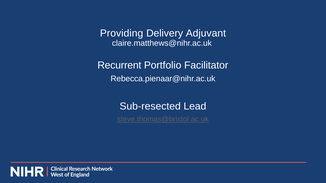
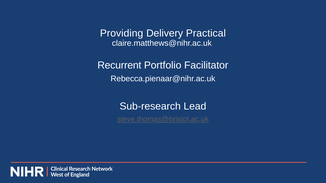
Adjuvant: Adjuvant -> Practical (206, 33)
Sub-resected: Sub-resected -> Sub-research (150, 106)
